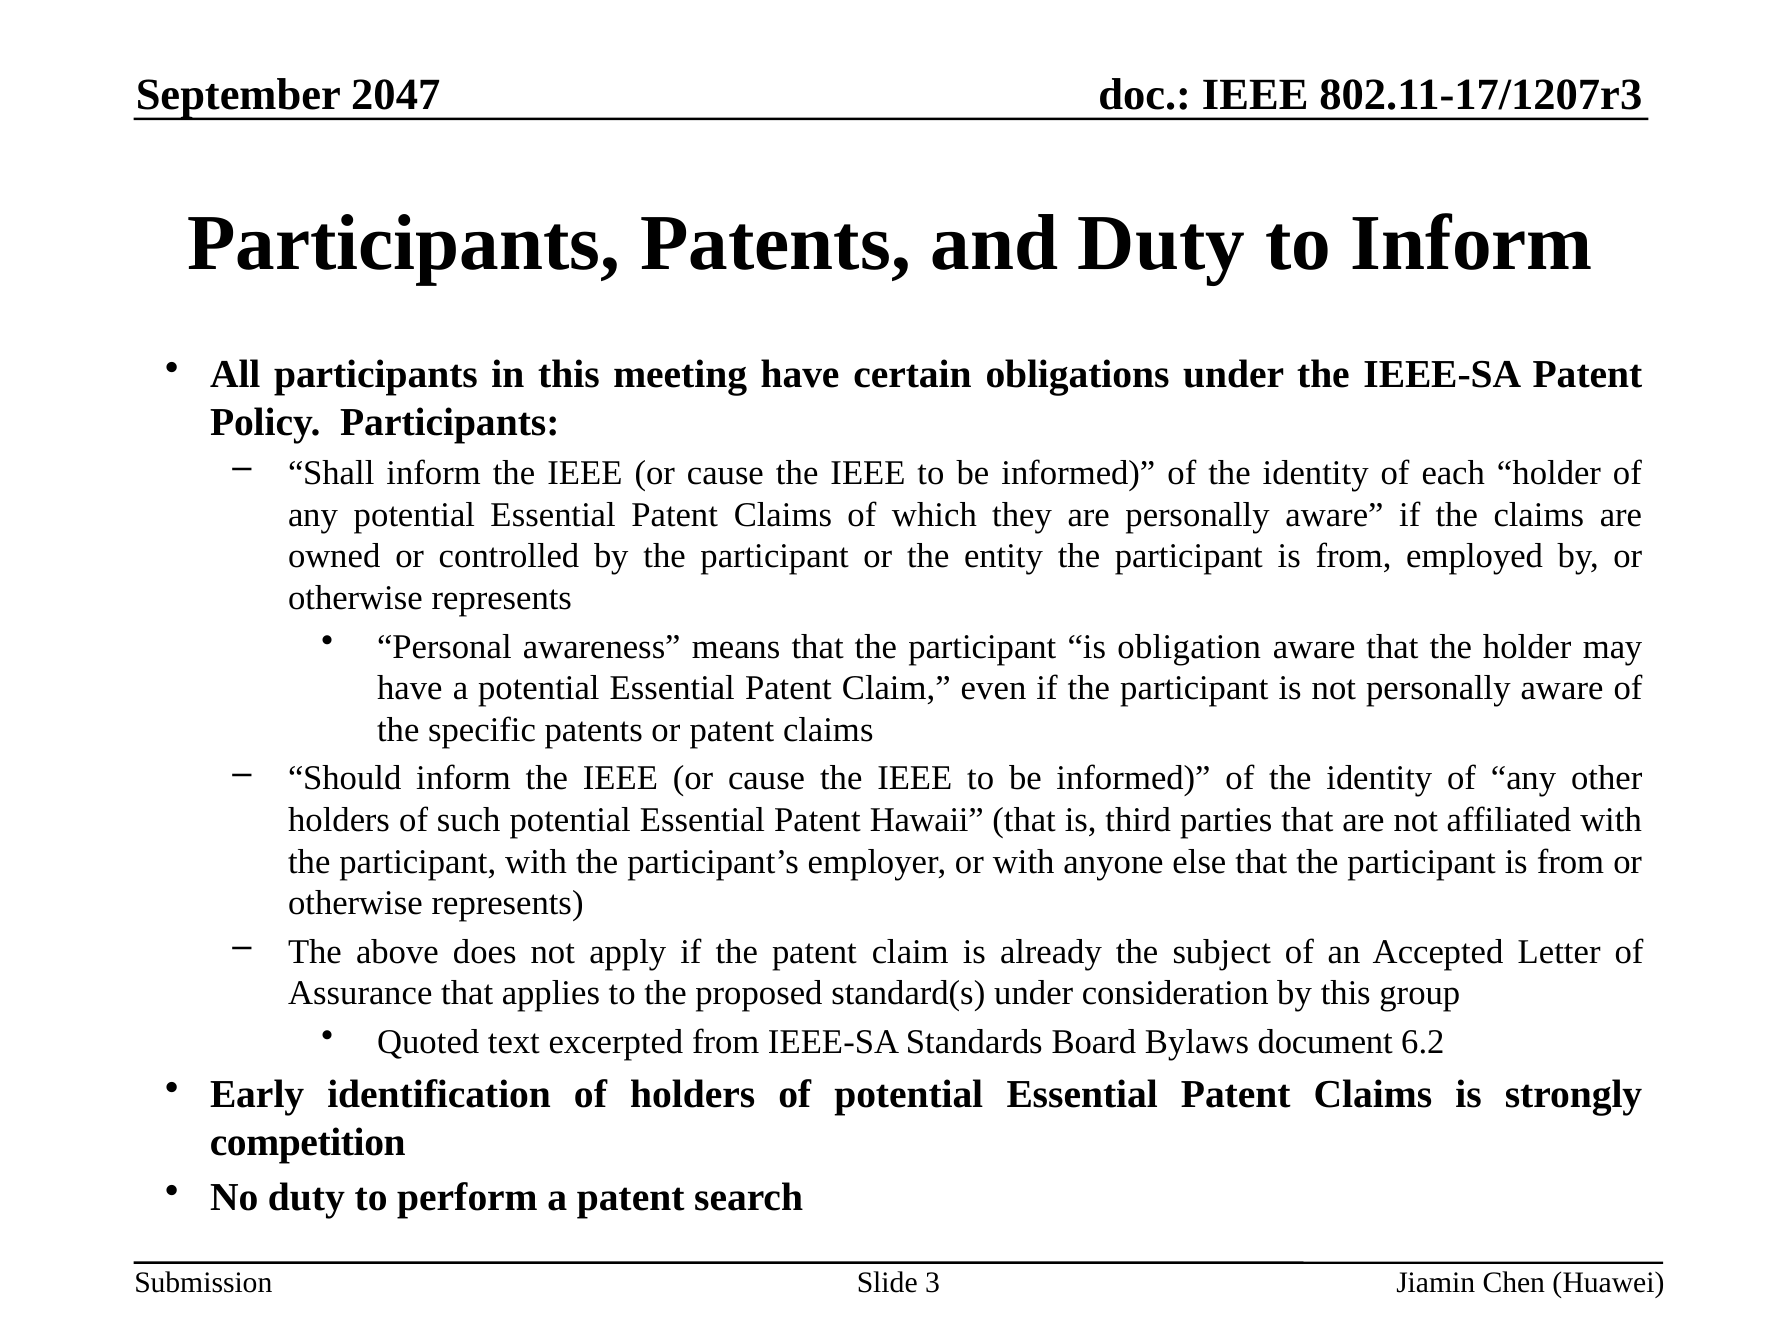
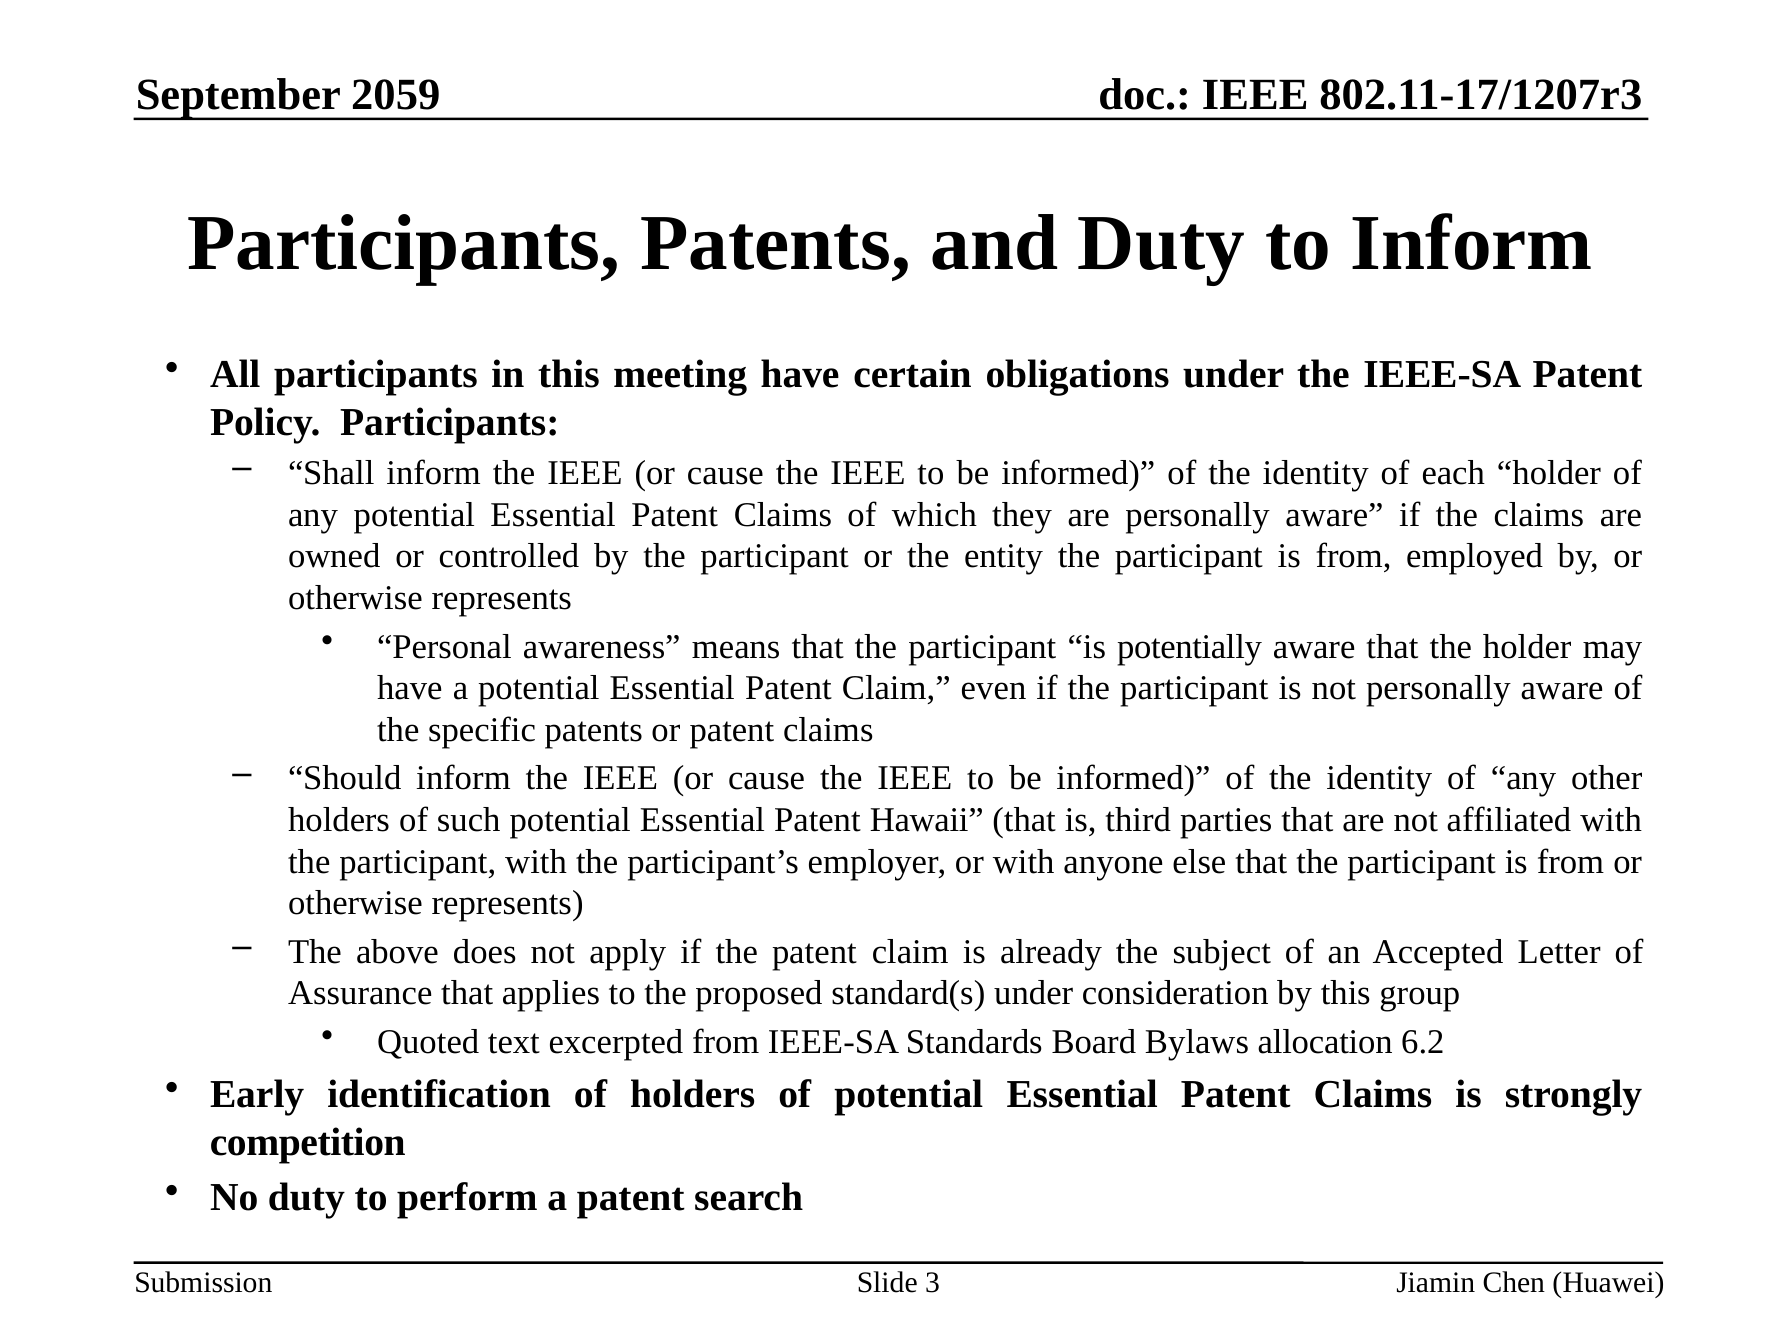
2047: 2047 -> 2059 (396, 95)
obligation: obligation -> potentially (1189, 646)
document: document -> allocation (1325, 1042)
